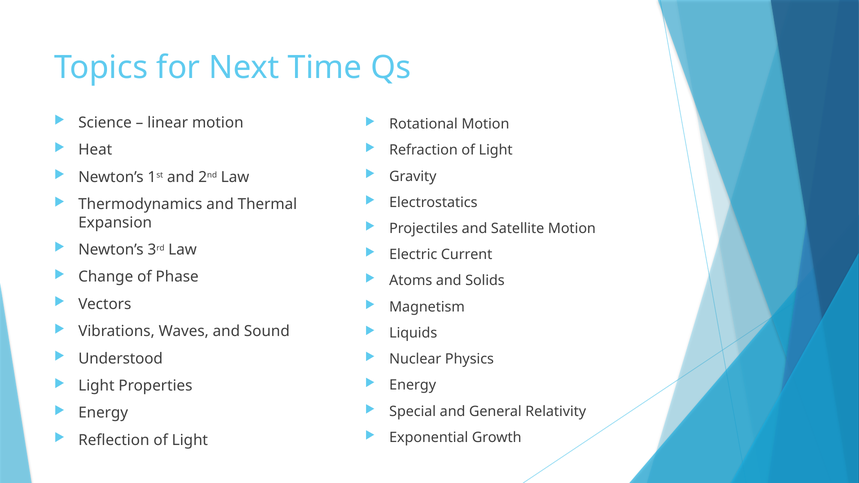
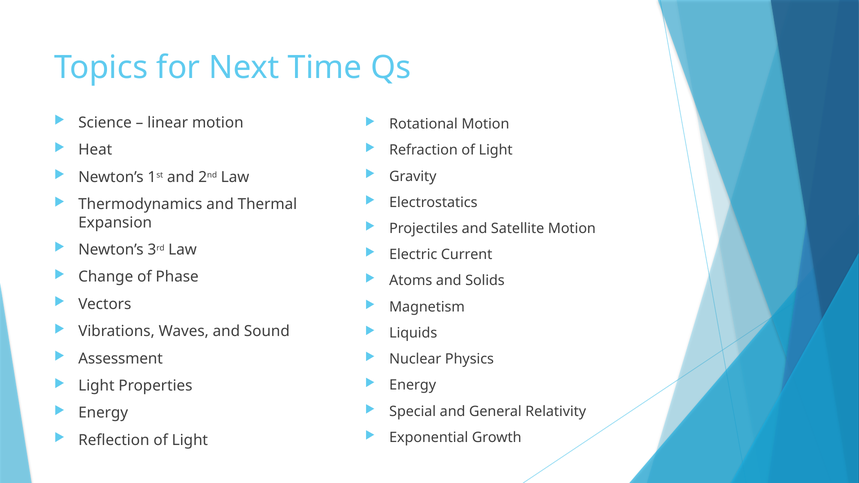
Understood: Understood -> Assessment (121, 359)
